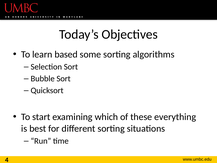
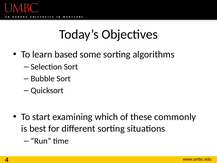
everything: everything -> commonly (175, 117)
